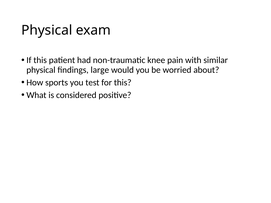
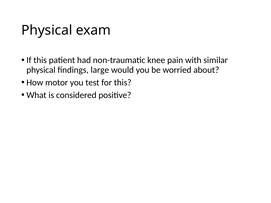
sports: sports -> motor (57, 83)
